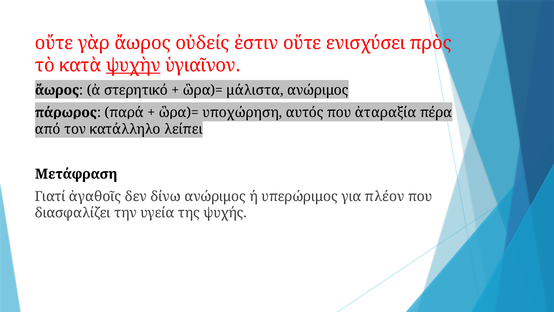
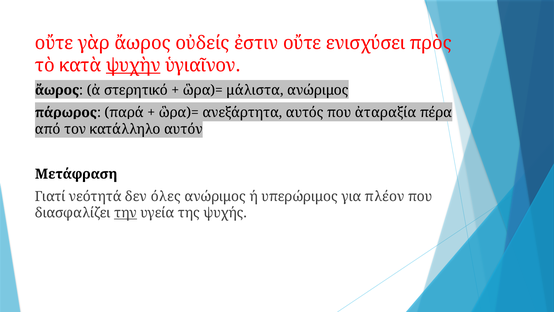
υποχώρηση: υποχώρηση -> ανεξάρτητα (242, 112)
λείπει: λείπει -> αυτόν (183, 129)
ἀγαθοῖς: ἀγαθοῖς -> νεότητά (95, 196)
δίνω: δίνω -> όλες (166, 196)
την underline: none -> present (125, 213)
